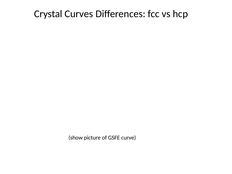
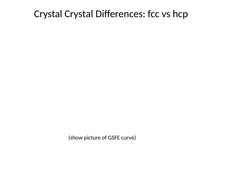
Crystal Curves: Curves -> Crystal (79, 14)
